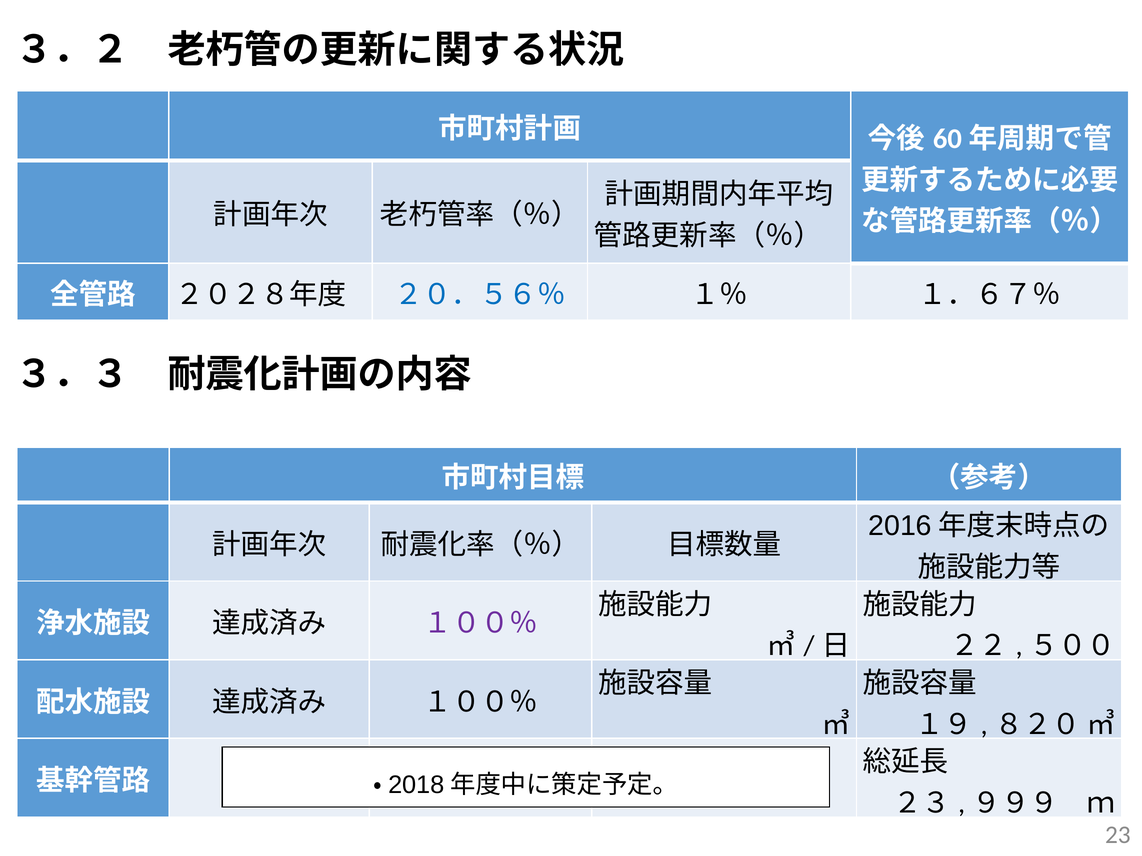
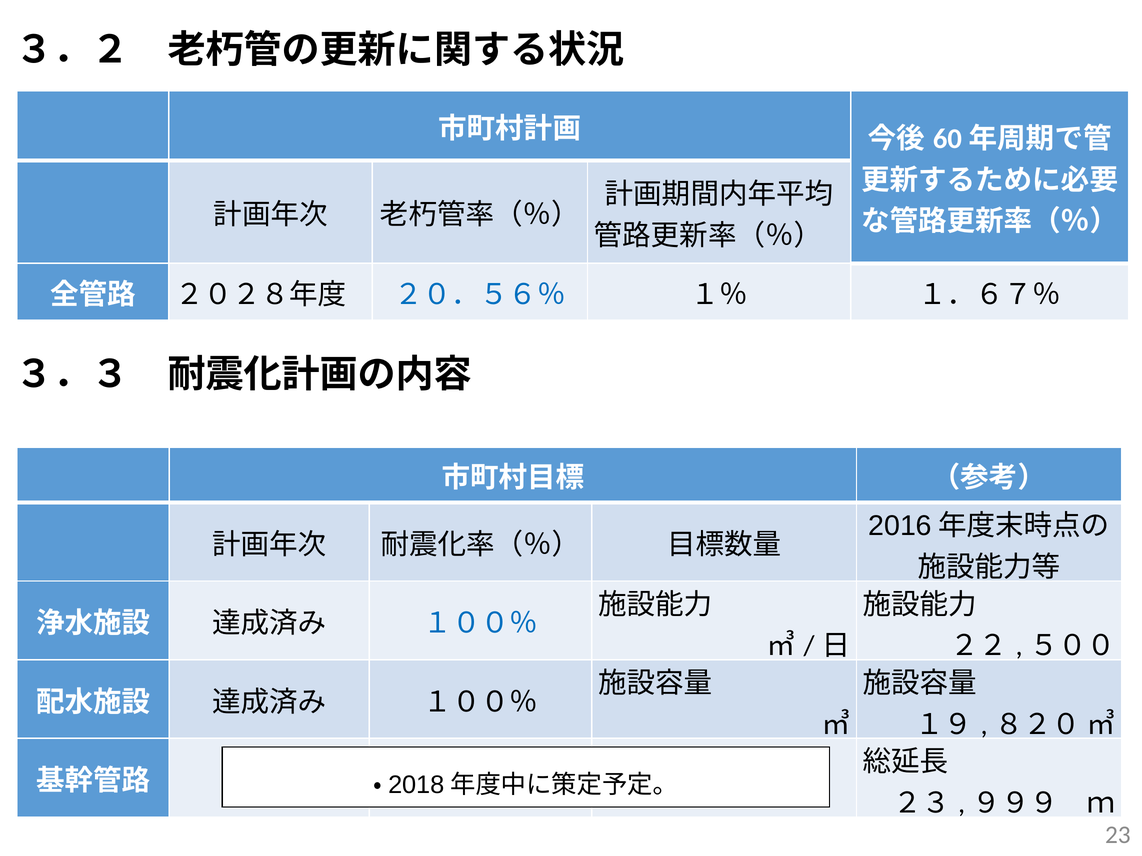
１００％ colour: purple -> blue (481, 624)
